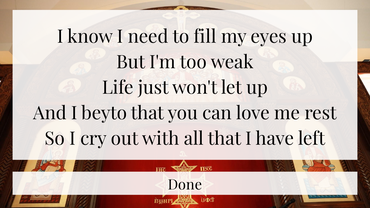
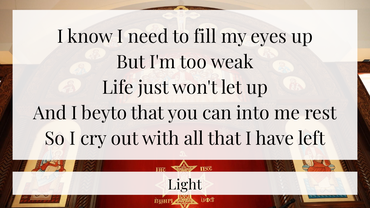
love: love -> into (253, 113)
Done: Done -> Light (185, 185)
